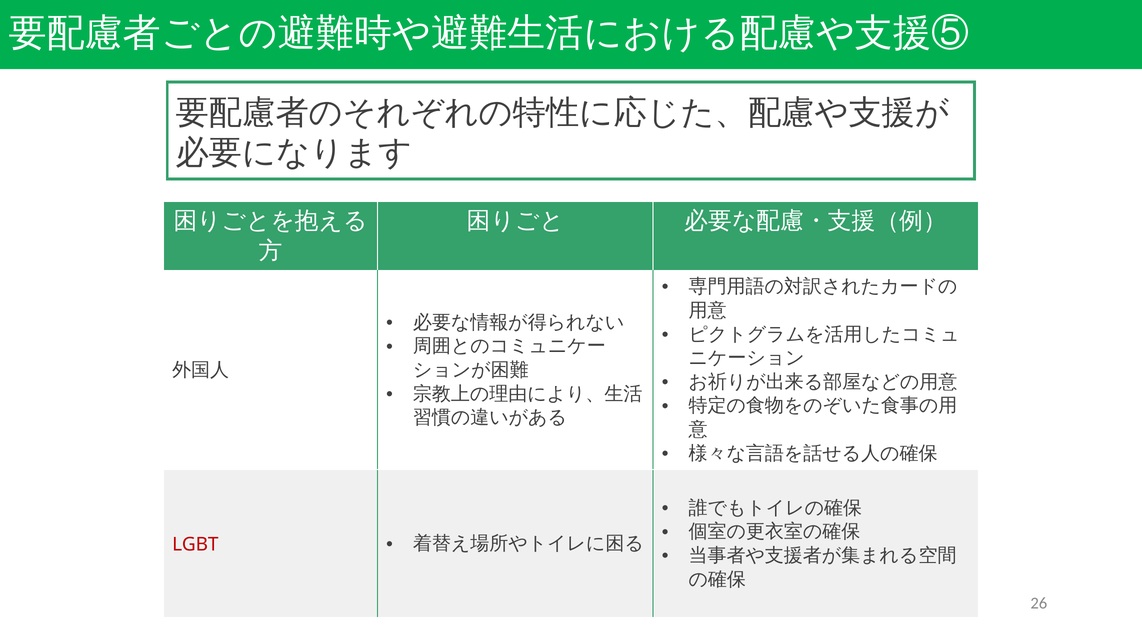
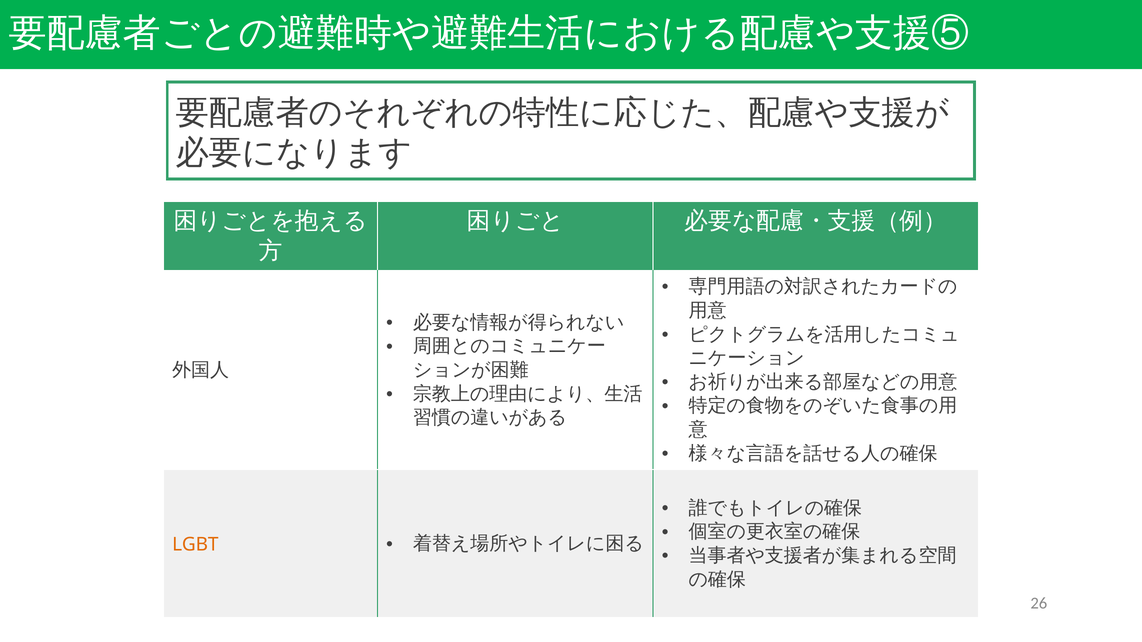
LGBT colour: red -> orange (195, 545)
